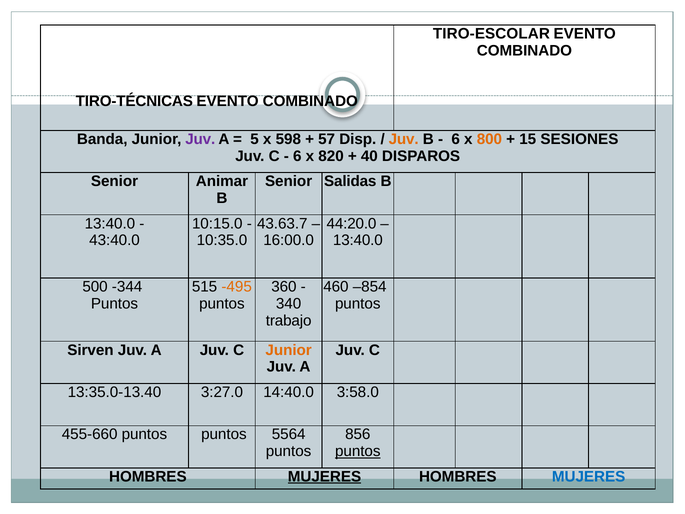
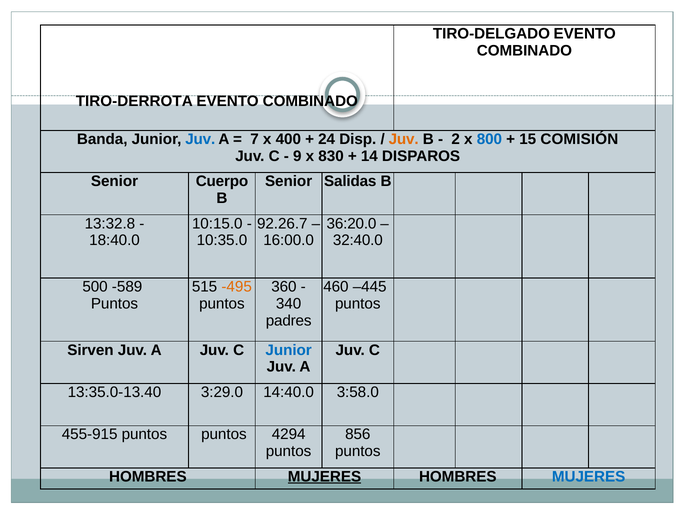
TIRO-ESCOLAR: TIRO-ESCOLAR -> TIRO-DELGADO (491, 34)
TIRO-TÉCNICAS: TIRO-TÉCNICAS -> TIRO-DERROTA (134, 101)
Juv colour: purple -> blue (200, 139)
5: 5 -> 7 (255, 139)
598: 598 -> 400 (288, 139)
57: 57 -> 24 (327, 139)
6: 6 -> 2 (456, 139)
800 colour: orange -> blue (489, 139)
SESIONES: SESIONES -> COMISIÓN (579, 139)
6: 6 -> 9 (297, 156)
820: 820 -> 830 (331, 156)
40: 40 -> 14 (369, 156)
Animar: Animar -> Cuerpo (222, 181)
13:40.0: 13:40.0 -> 13:32.8 (110, 223)
43.63.7: 43.63.7 -> 92.26.7 (282, 223)
44:20.0: 44:20.0 -> 36:20.0 (352, 223)
43:40.0: 43:40.0 -> 18:40.0 (115, 240)
13:40.0: 13:40.0 -> 32:40.0 (358, 240)
-344: -344 -> -589 (127, 287)
–854: –854 -> –445 (370, 287)
trabajo: trabajo -> padres (289, 320)
Junior colour: orange -> blue (289, 350)
3:27.0: 3:27.0 -> 3:29.0 (222, 392)
455-660: 455-660 -> 455-915 (90, 434)
5564: 5564 -> 4294 (289, 434)
puntos underline: present -> none (358, 451)
